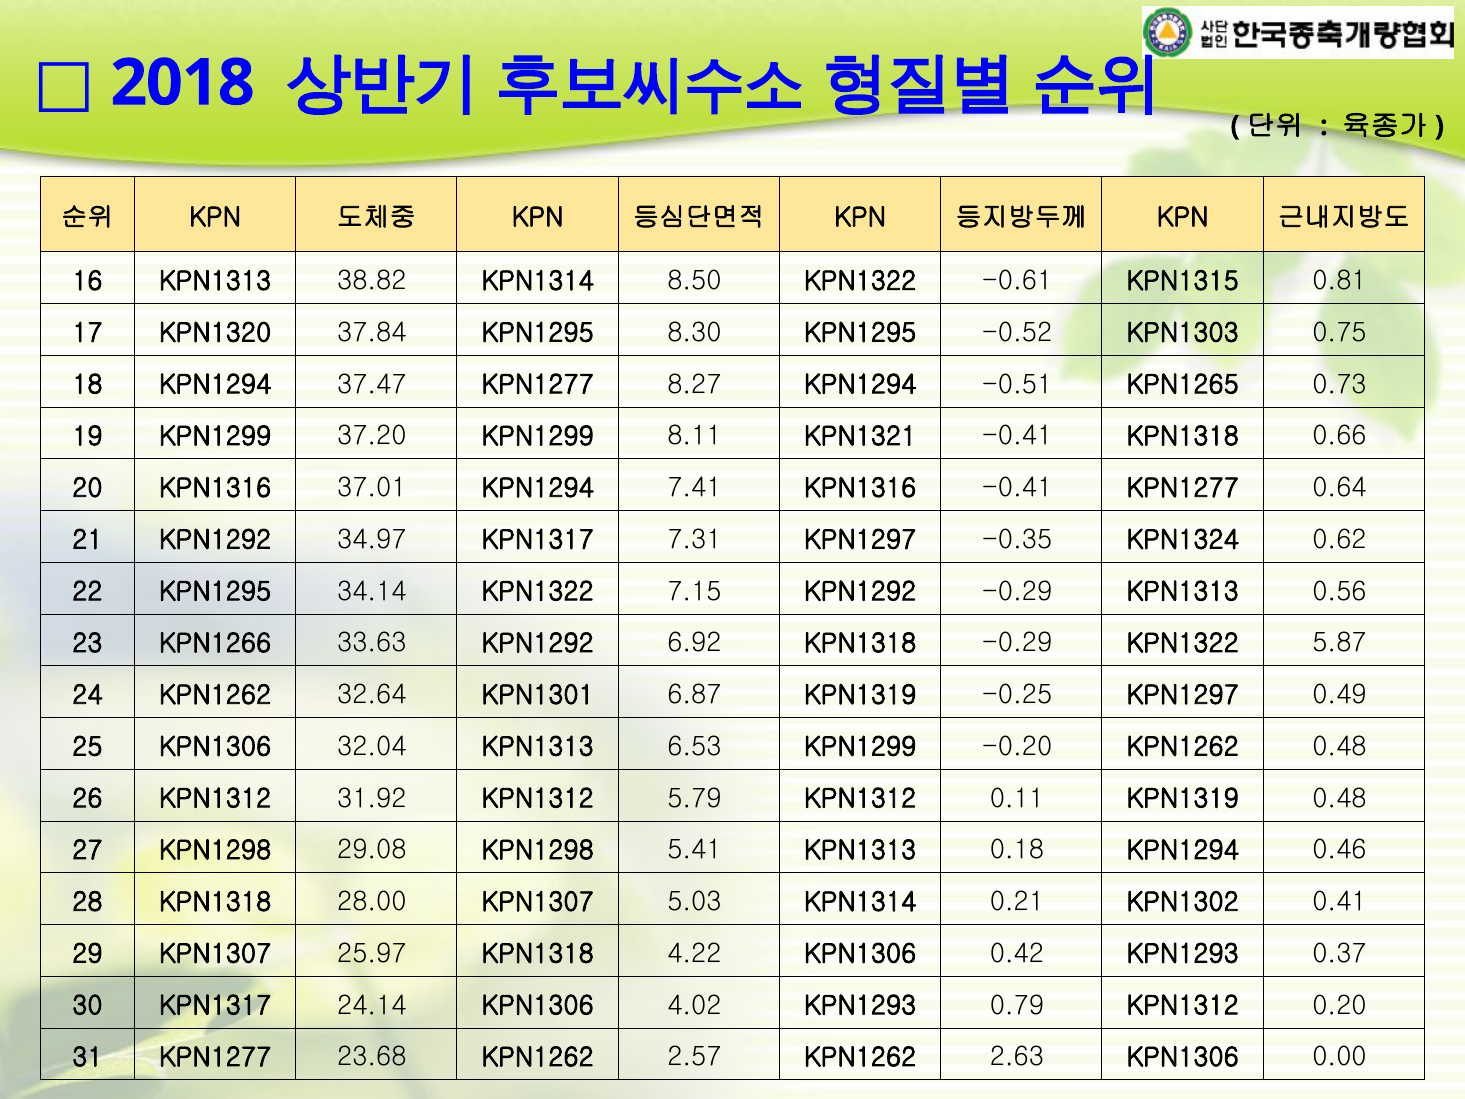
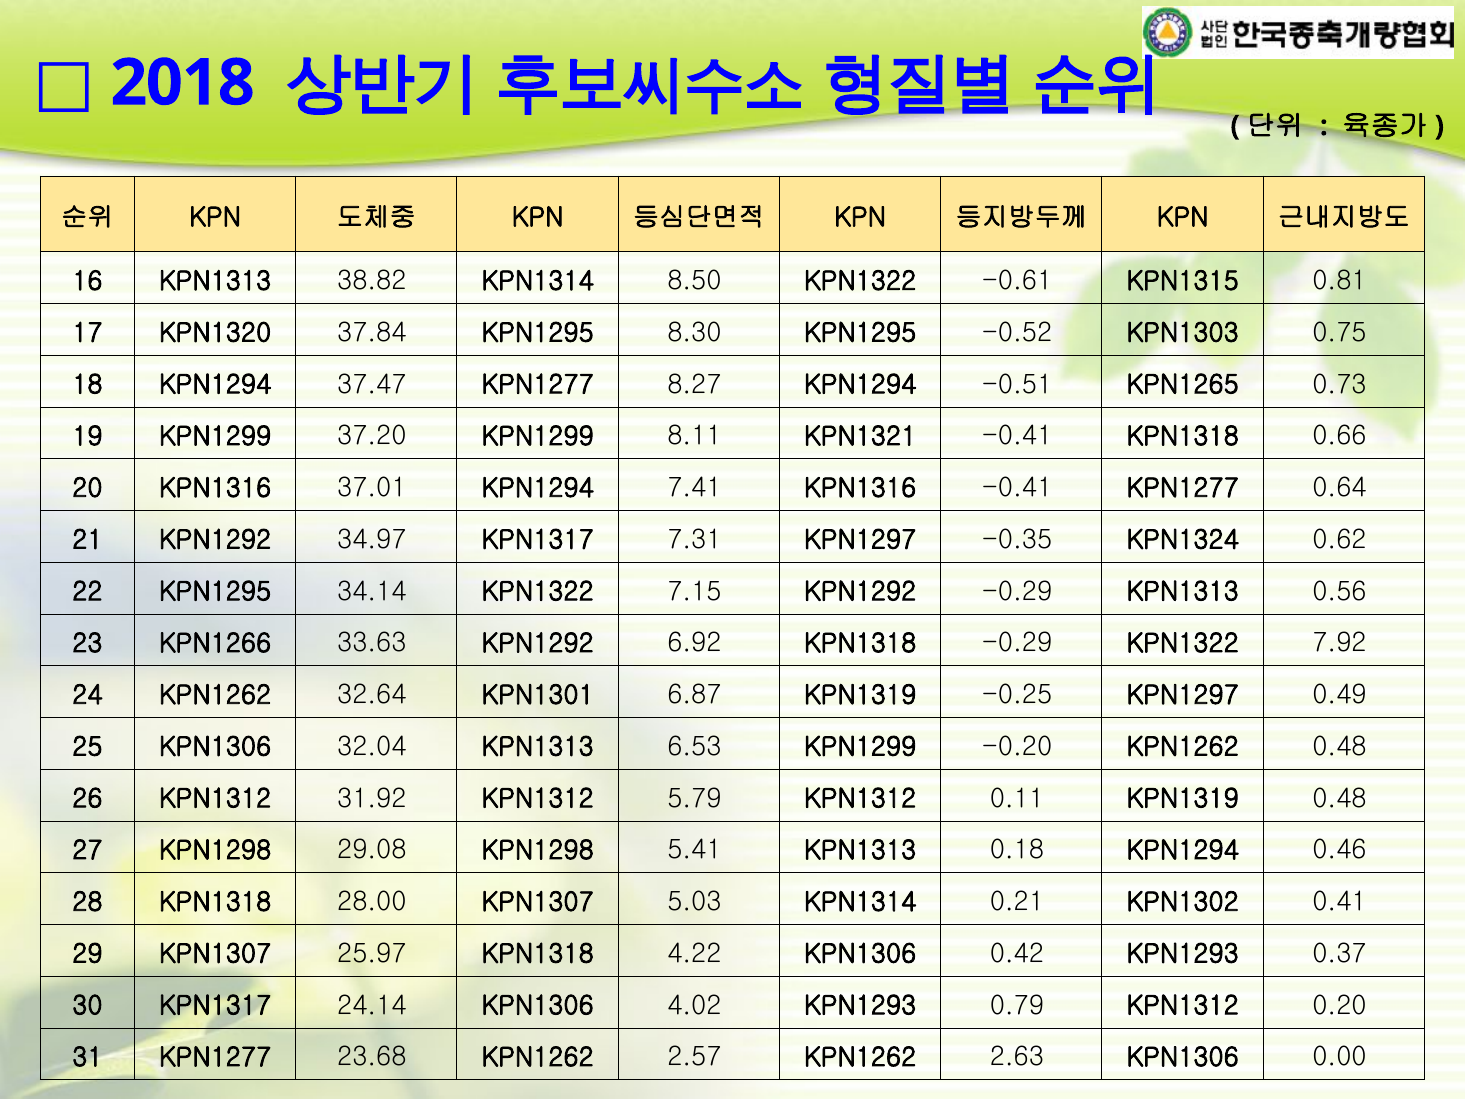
5.87: 5.87 -> 7.92 (1339, 643)
